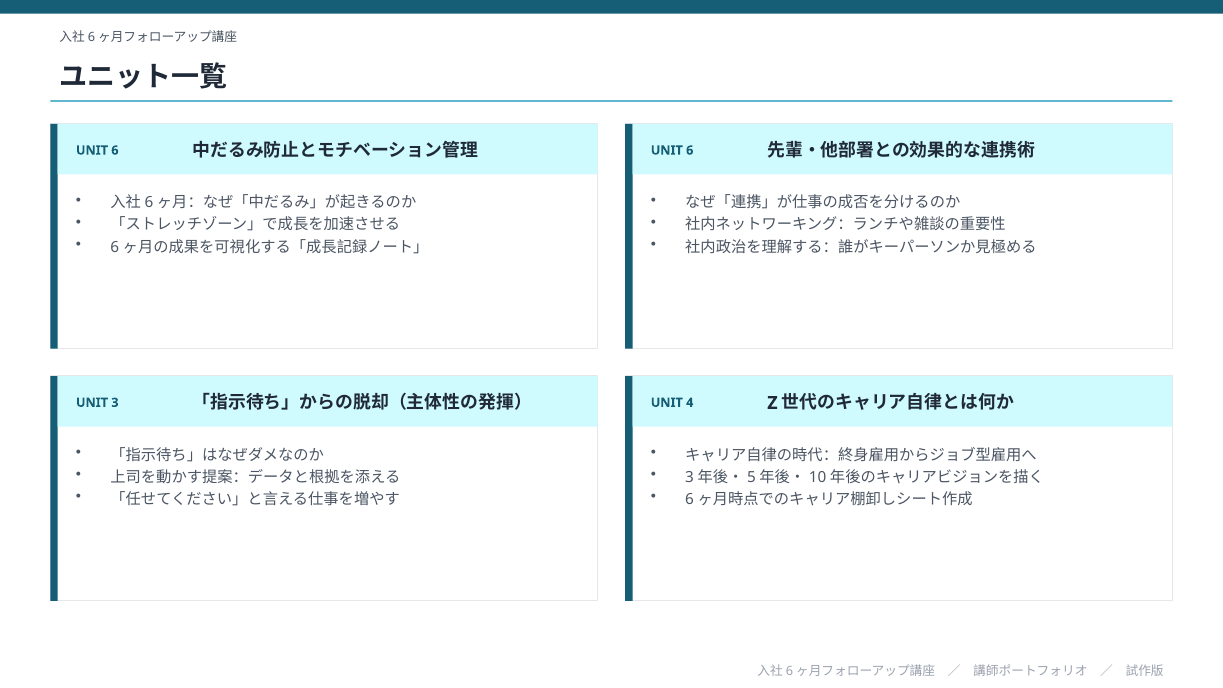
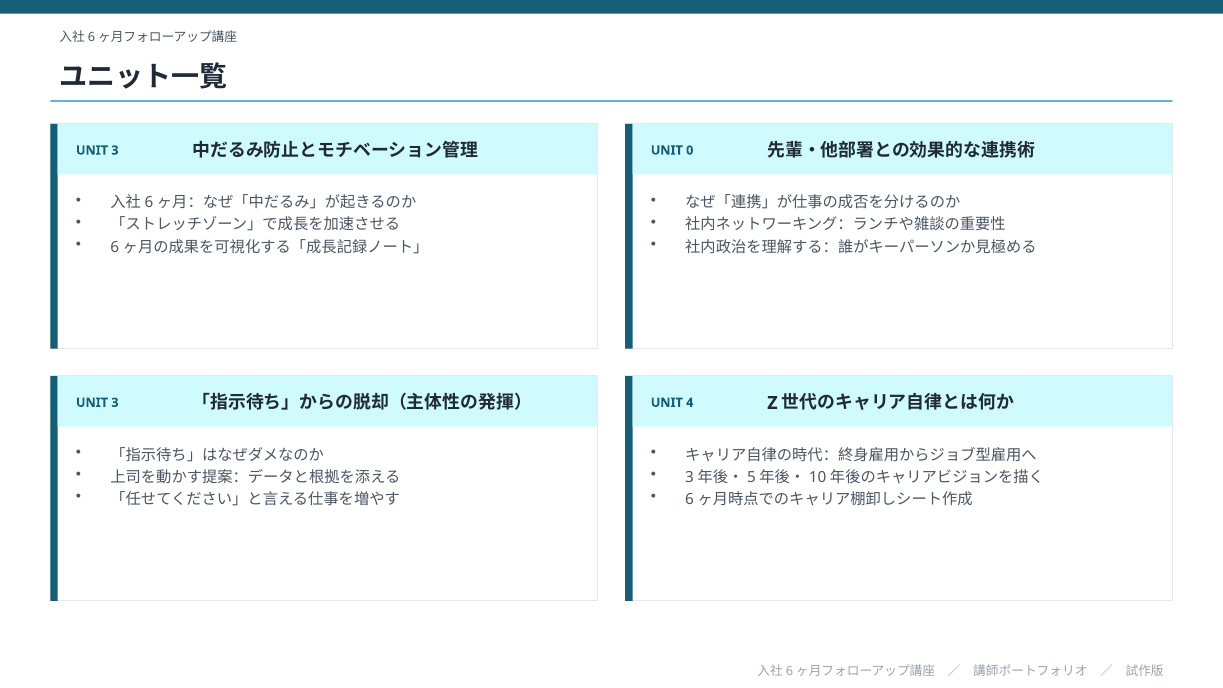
6: 6 -> 3 (115, 150)
6: 6 -> 0 (690, 150)
